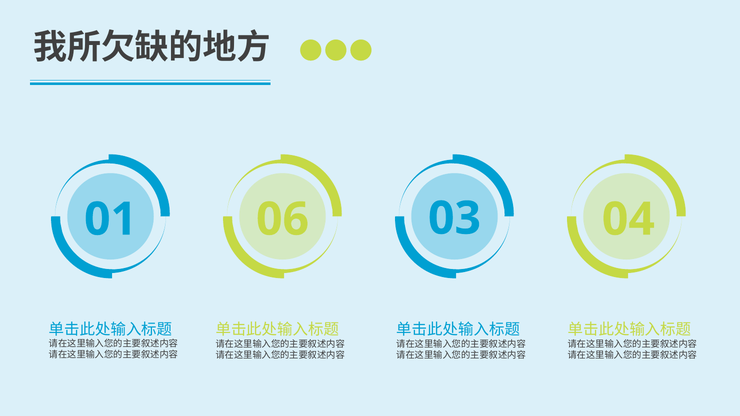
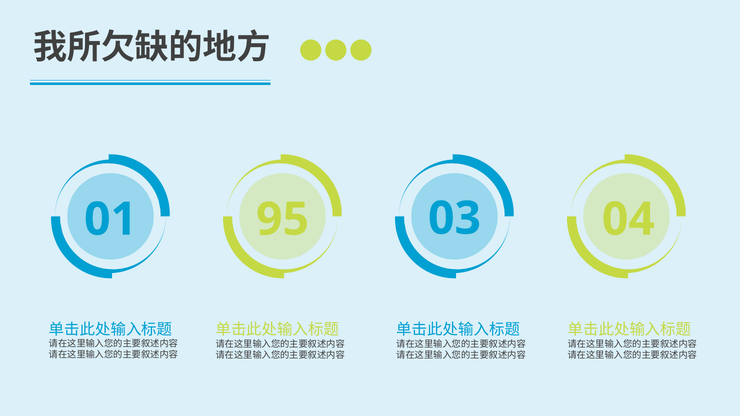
06: 06 -> 95 (283, 220)
